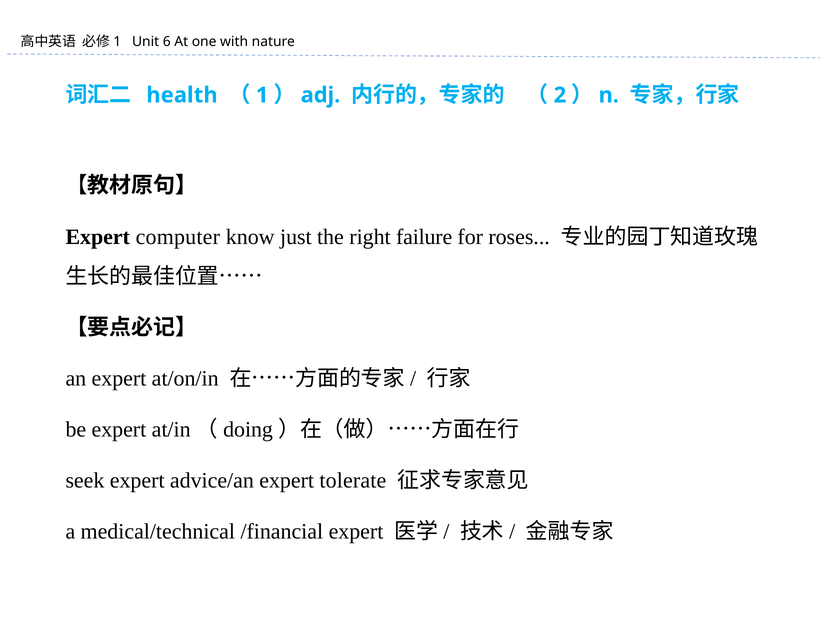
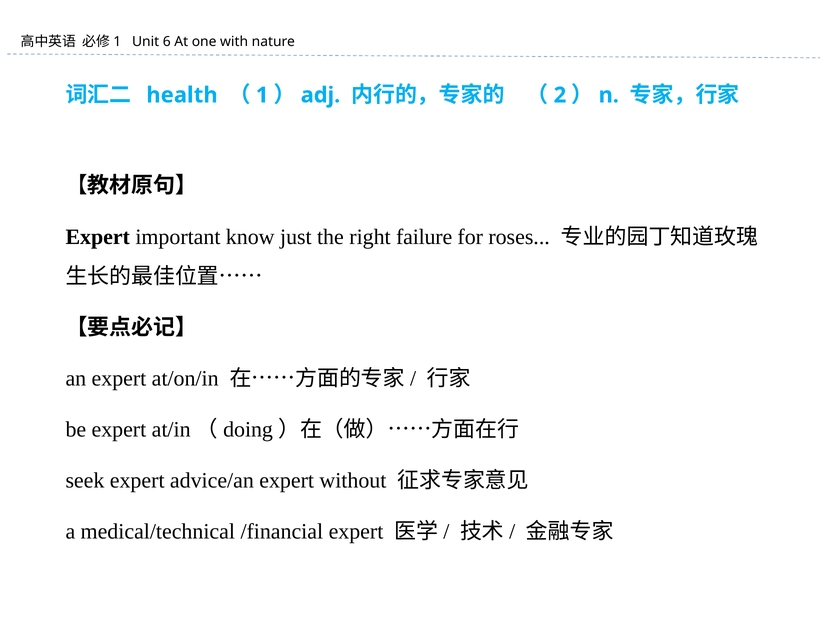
computer: computer -> important (178, 237)
tolerate: tolerate -> without (353, 481)
